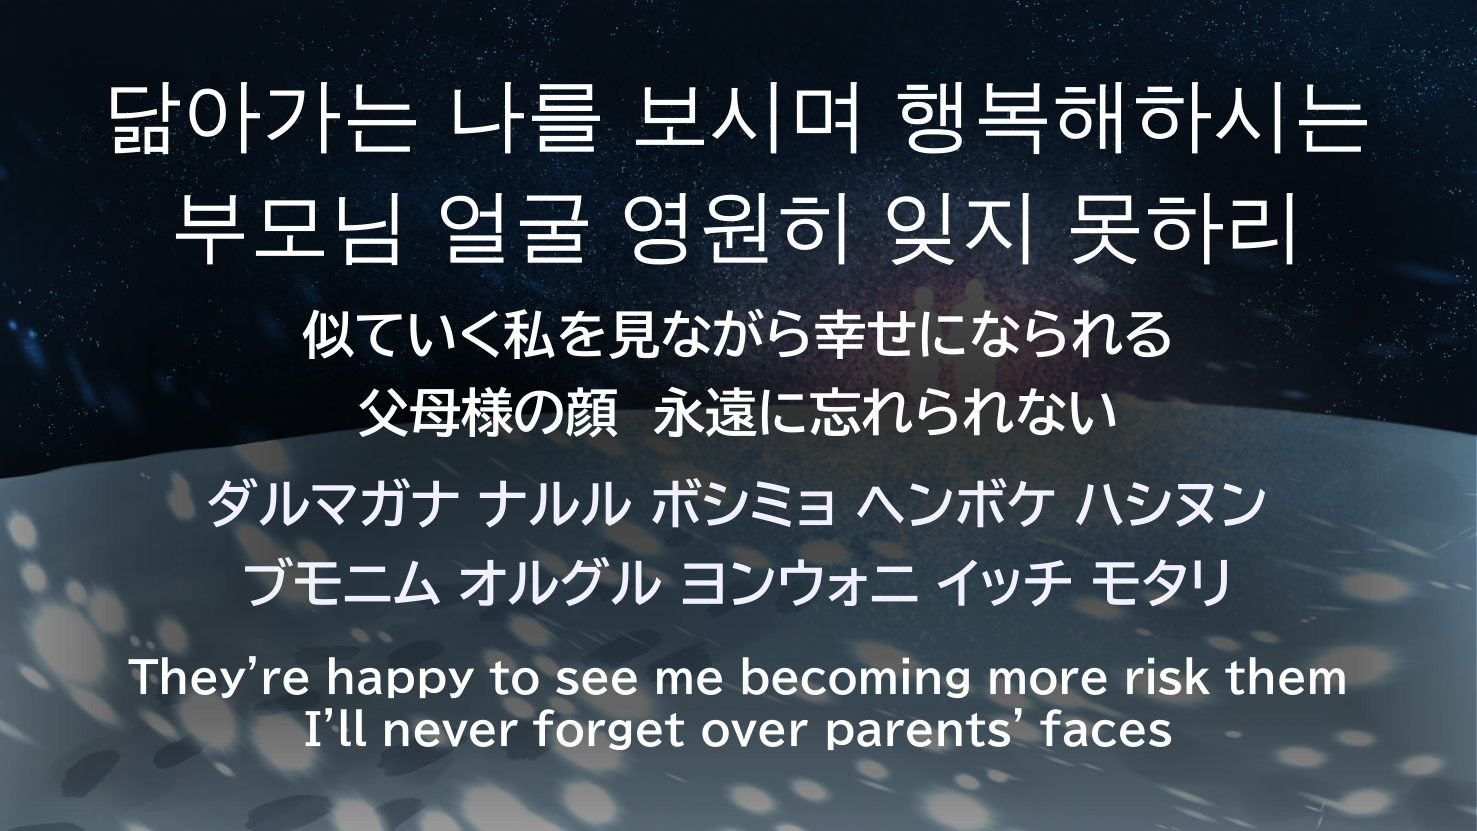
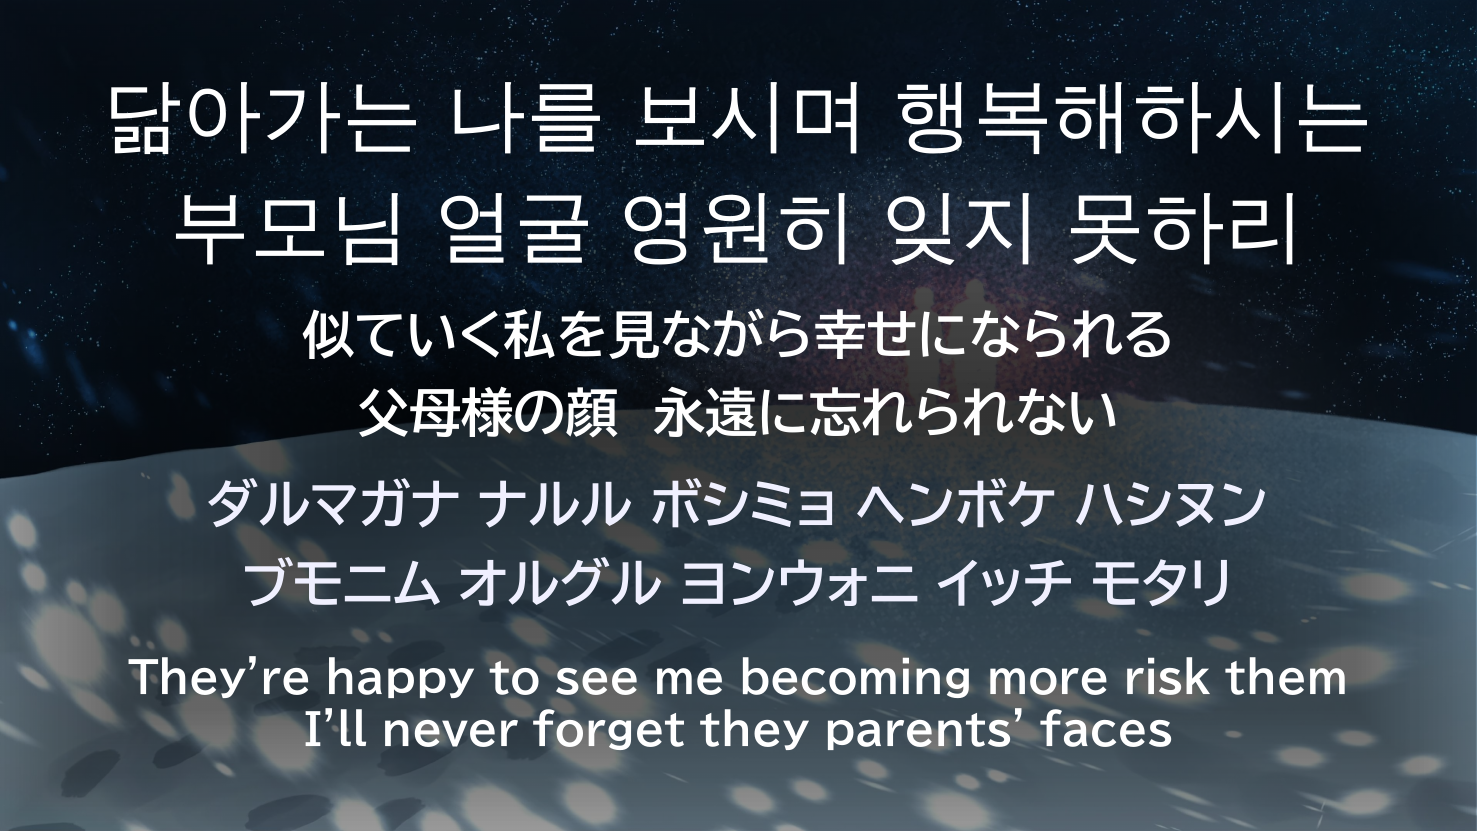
over: over -> they (755, 731)
